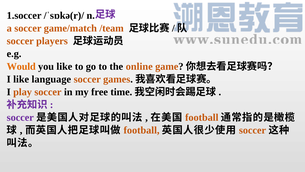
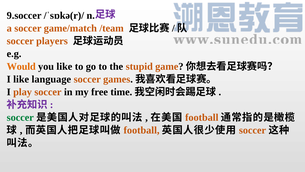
1.soccer: 1.soccer -> 9.soccer (24, 16)
online: online -> stupid (139, 66)
soccer colour: purple -> green (20, 117)
